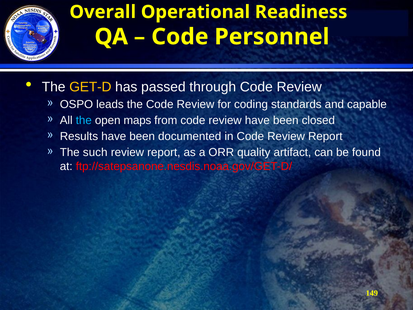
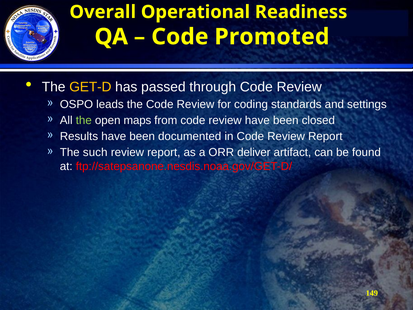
Personnel: Personnel -> Promoted (272, 37)
capable: capable -> settings (367, 104)
the colour: light blue -> light green (84, 120)
quality: quality -> deliver (254, 152)
